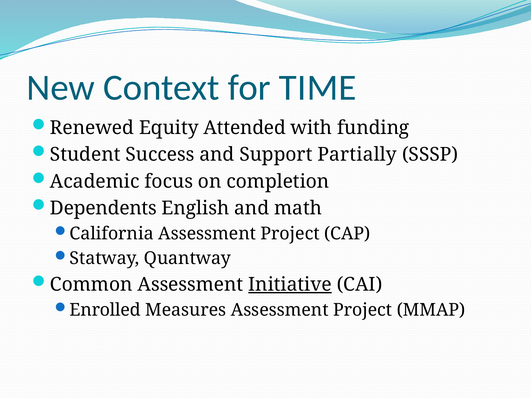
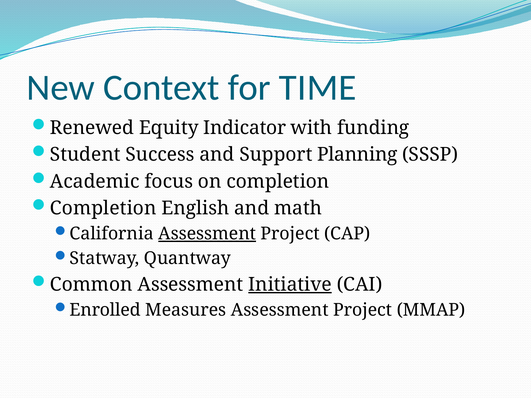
Attended: Attended -> Indicator (245, 128)
Partially: Partially -> Planning (357, 155)
Dependents: Dependents -> Completion (103, 208)
Assessment underline: none -> present (207, 234)
